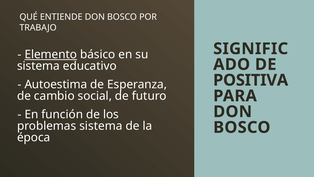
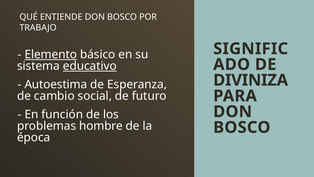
educativo underline: none -> present (90, 66)
POSITIVA: POSITIVA -> DIVINIZA (251, 80)
problemas sistema: sistema -> hombre (101, 126)
